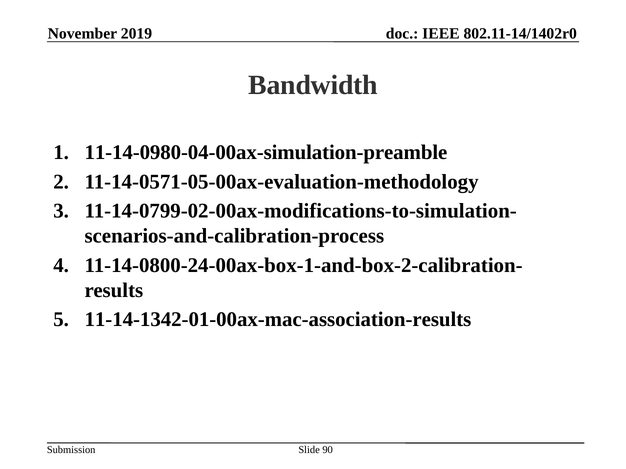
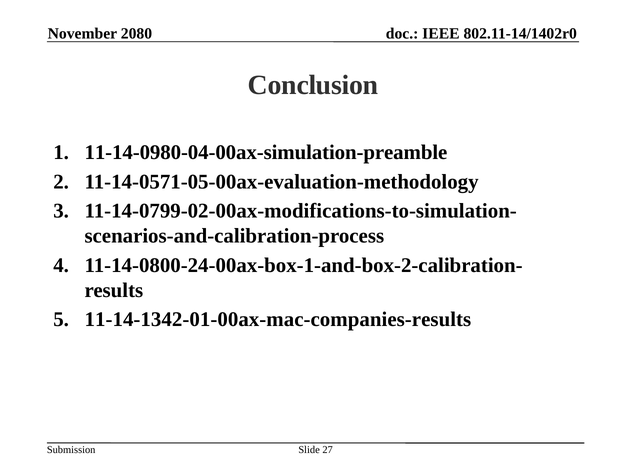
2019: 2019 -> 2080 (136, 33)
Bandwidth: Bandwidth -> Conclusion (313, 85)
11-14-1342-01-00ax-mac-association-results: 11-14-1342-01-00ax-mac-association-results -> 11-14-1342-01-00ax-mac-companies-results (278, 320)
90: 90 -> 27 (328, 450)
